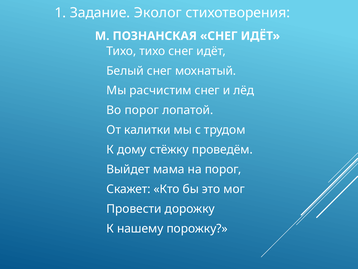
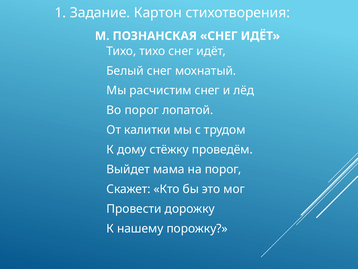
Эколог: Эколог -> Картон (158, 13)
